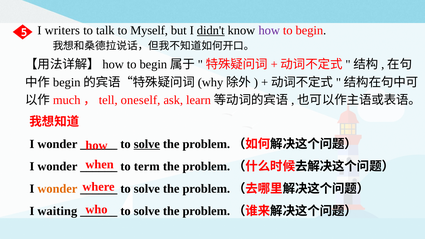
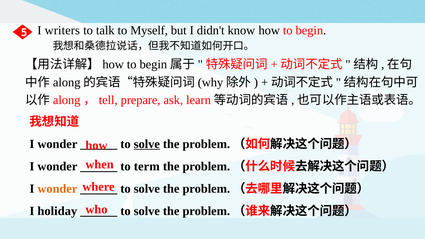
didn't underline: present -> none (211, 30)
how colour: purple -> black (269, 30)
begin: begin -> along (67, 82)
much: much -> along (67, 100)
oneself: oneself -> prepare (141, 100)
waiting: waiting -> holiday (57, 211)
